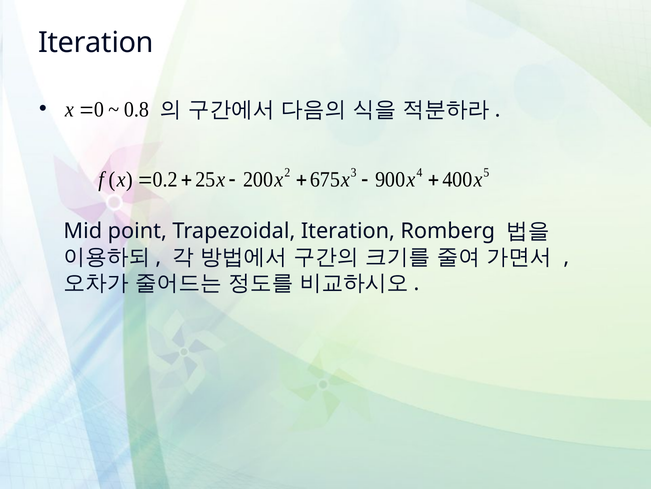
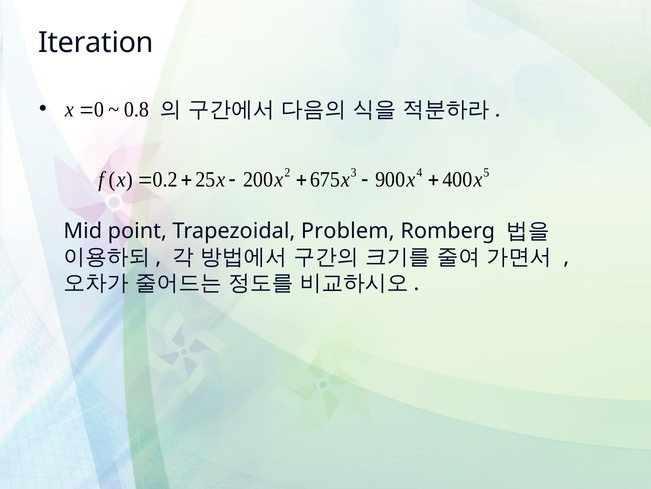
Trapezoidal Iteration: Iteration -> Problem (348, 231)
